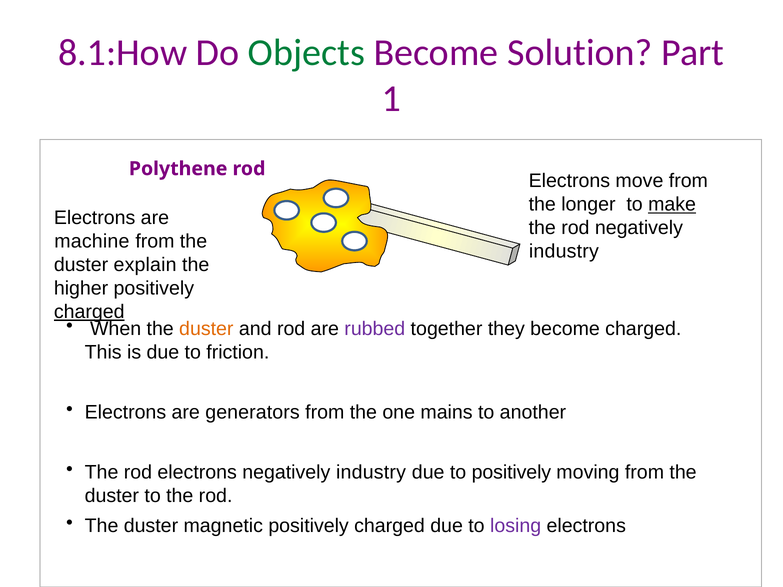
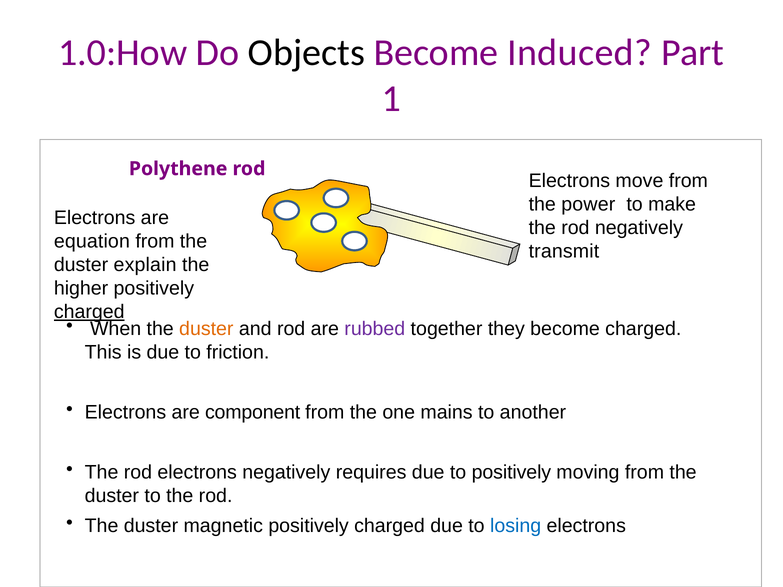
8.1:How: 8.1:How -> 1.0:How (123, 53)
Objects colour: green -> black (306, 53)
Solution: Solution -> Induced (580, 53)
longer: longer -> power (588, 205)
make underline: present -> none (672, 205)
machine: machine -> equation (92, 242)
industry: industry -> transmit (564, 252)
generators: generators -> component (253, 413)
industry: industry -> requires (371, 473)
losing colour: purple -> blue (516, 526)
